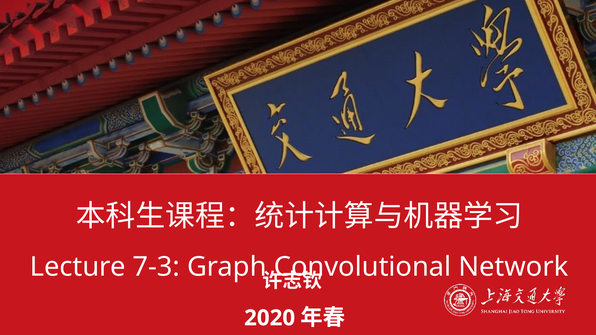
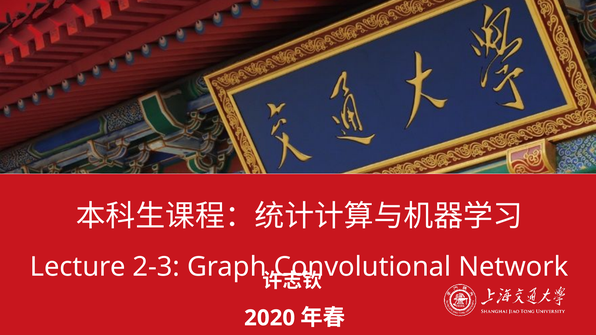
7-3: 7-3 -> 2-3 (156, 267)
